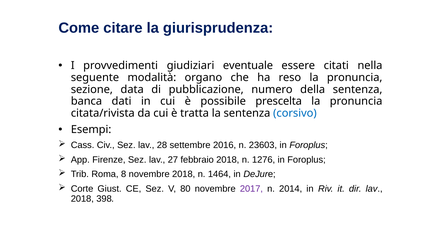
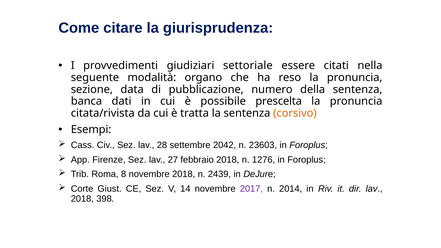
eventuale: eventuale -> settoriale (248, 66)
corsivo colour: blue -> orange (295, 113)
2016: 2016 -> 2042 (225, 145)
1464: 1464 -> 2439 (219, 174)
80: 80 -> 14 (185, 189)
